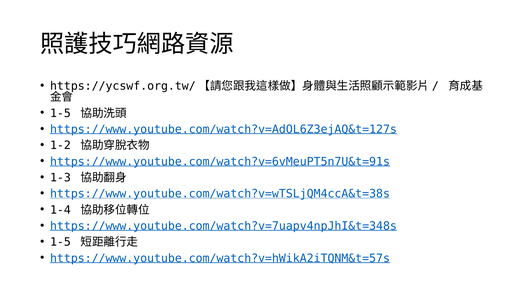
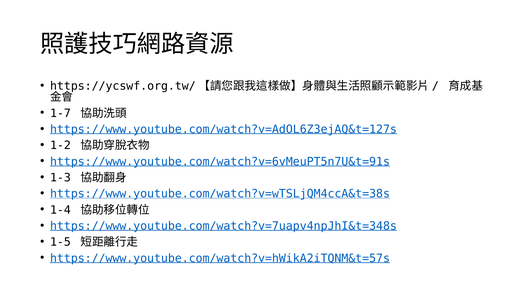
1-5: 1-5 -> 1-7 (60, 113)
